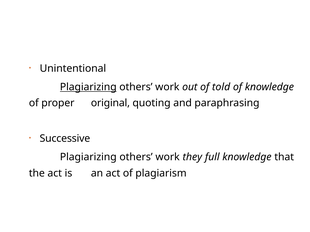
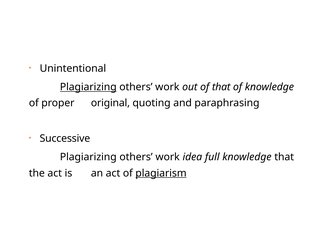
of told: told -> that (221, 87)
they: they -> idea (192, 157)
plagiarism underline: none -> present (161, 173)
